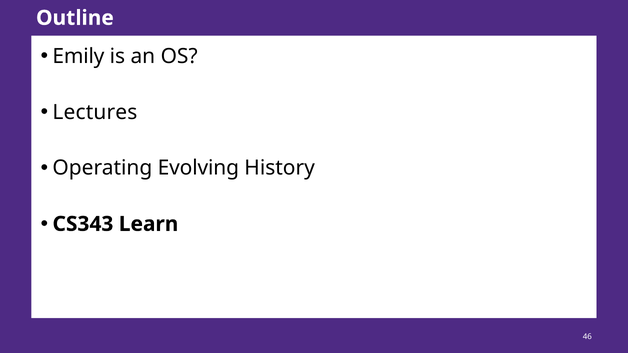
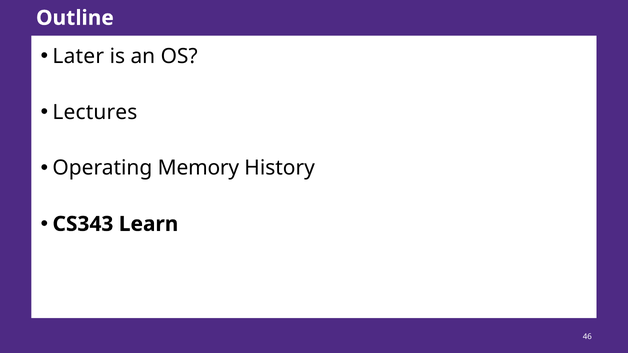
Emily: Emily -> Later (78, 56)
Evolving: Evolving -> Memory (198, 168)
